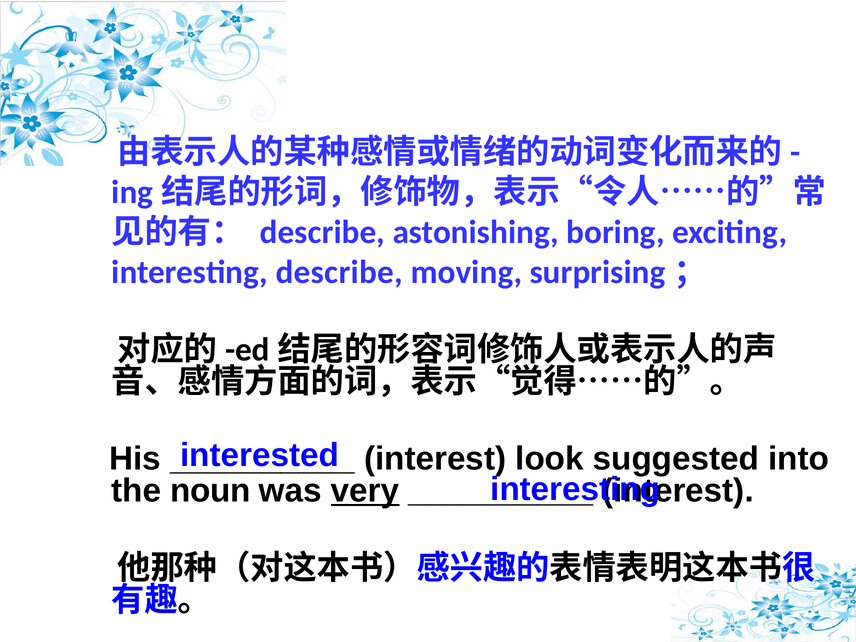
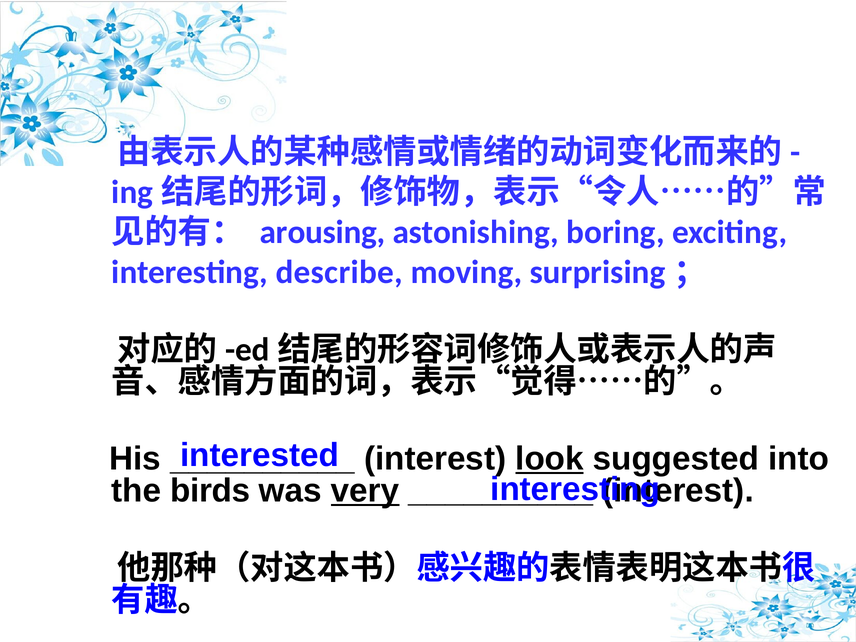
describe: describe -> arousing (323, 232)
look underline: none -> present (549, 459)
noun: noun -> birds (210, 491)
